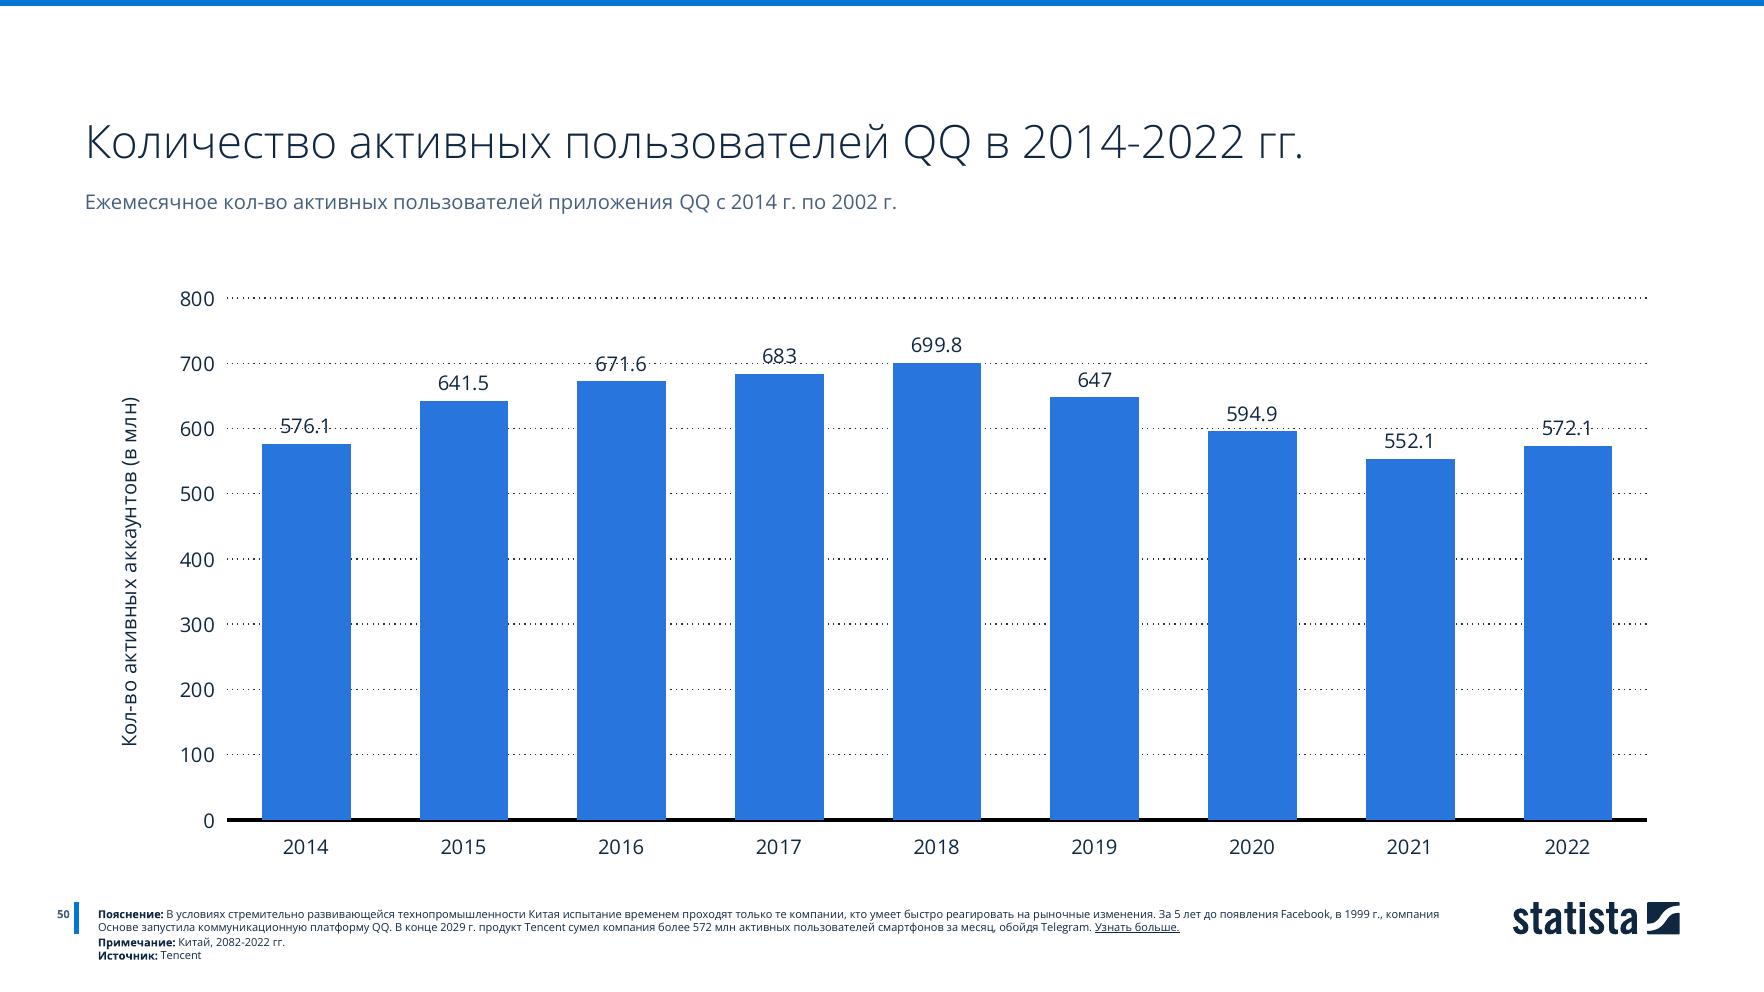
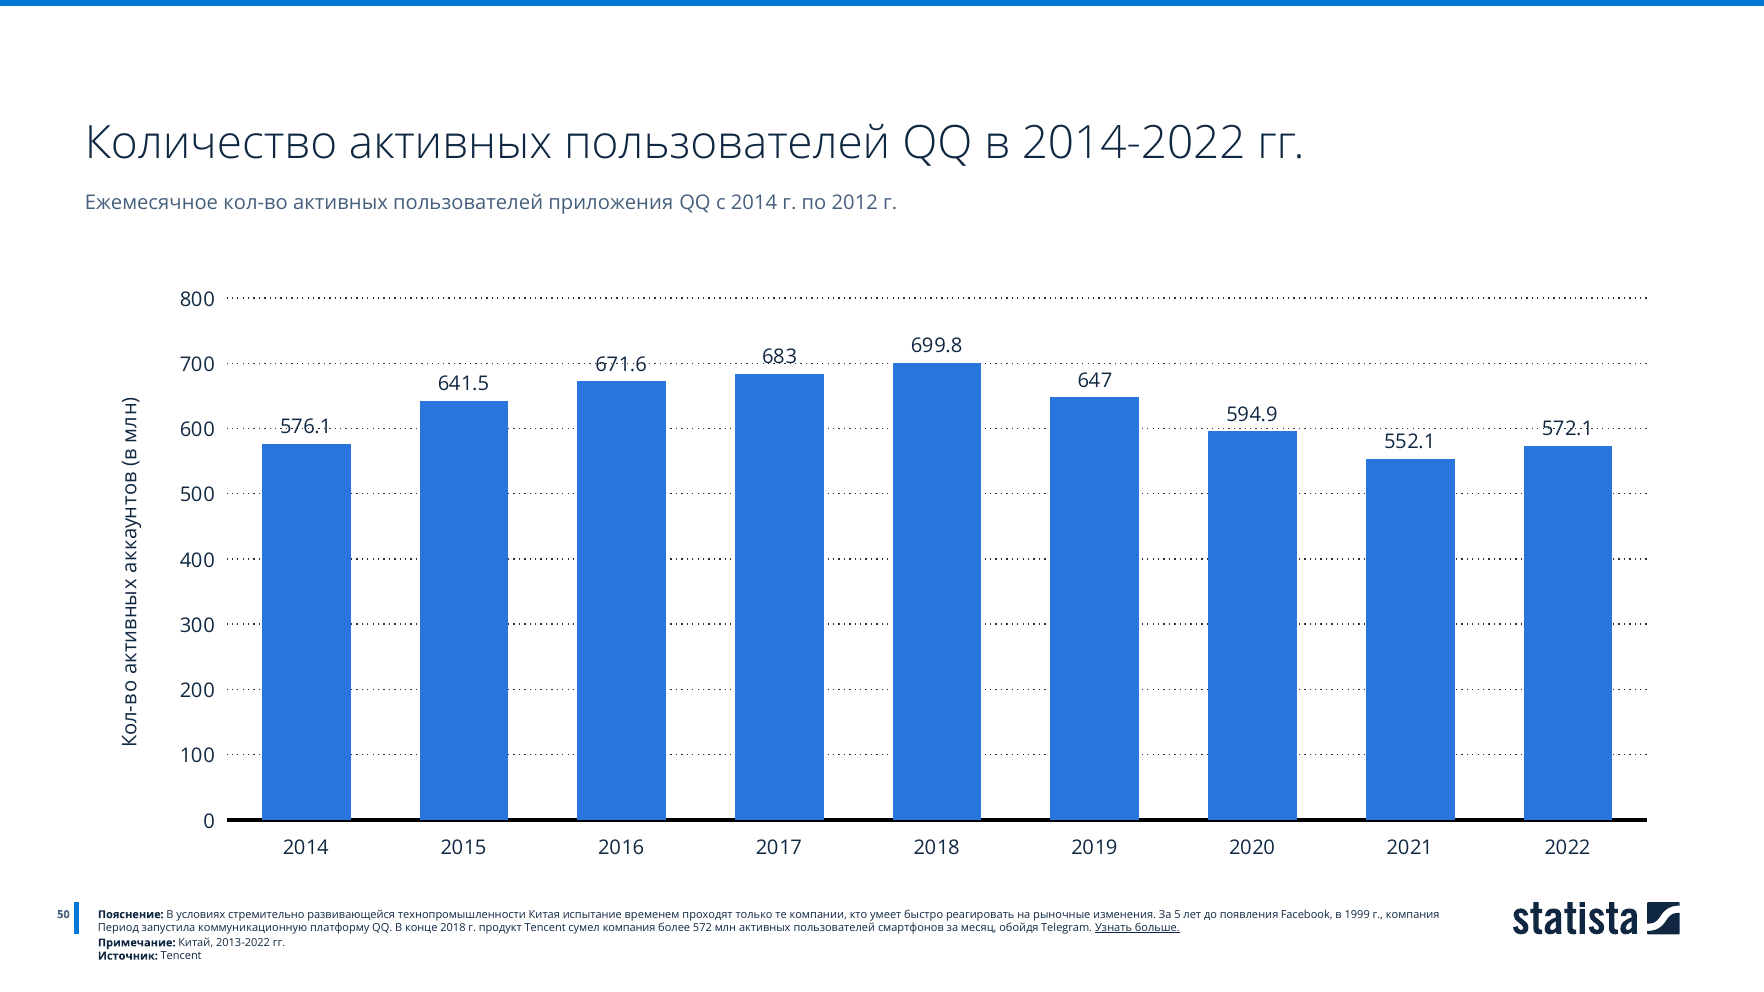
2002: 2002 -> 2012 (855, 203)
Основе: Основе -> Период (118, 928)
конце 2029: 2029 -> 2018 (453, 928)
2082-2022: 2082-2022 -> 2013-2022 (243, 943)
